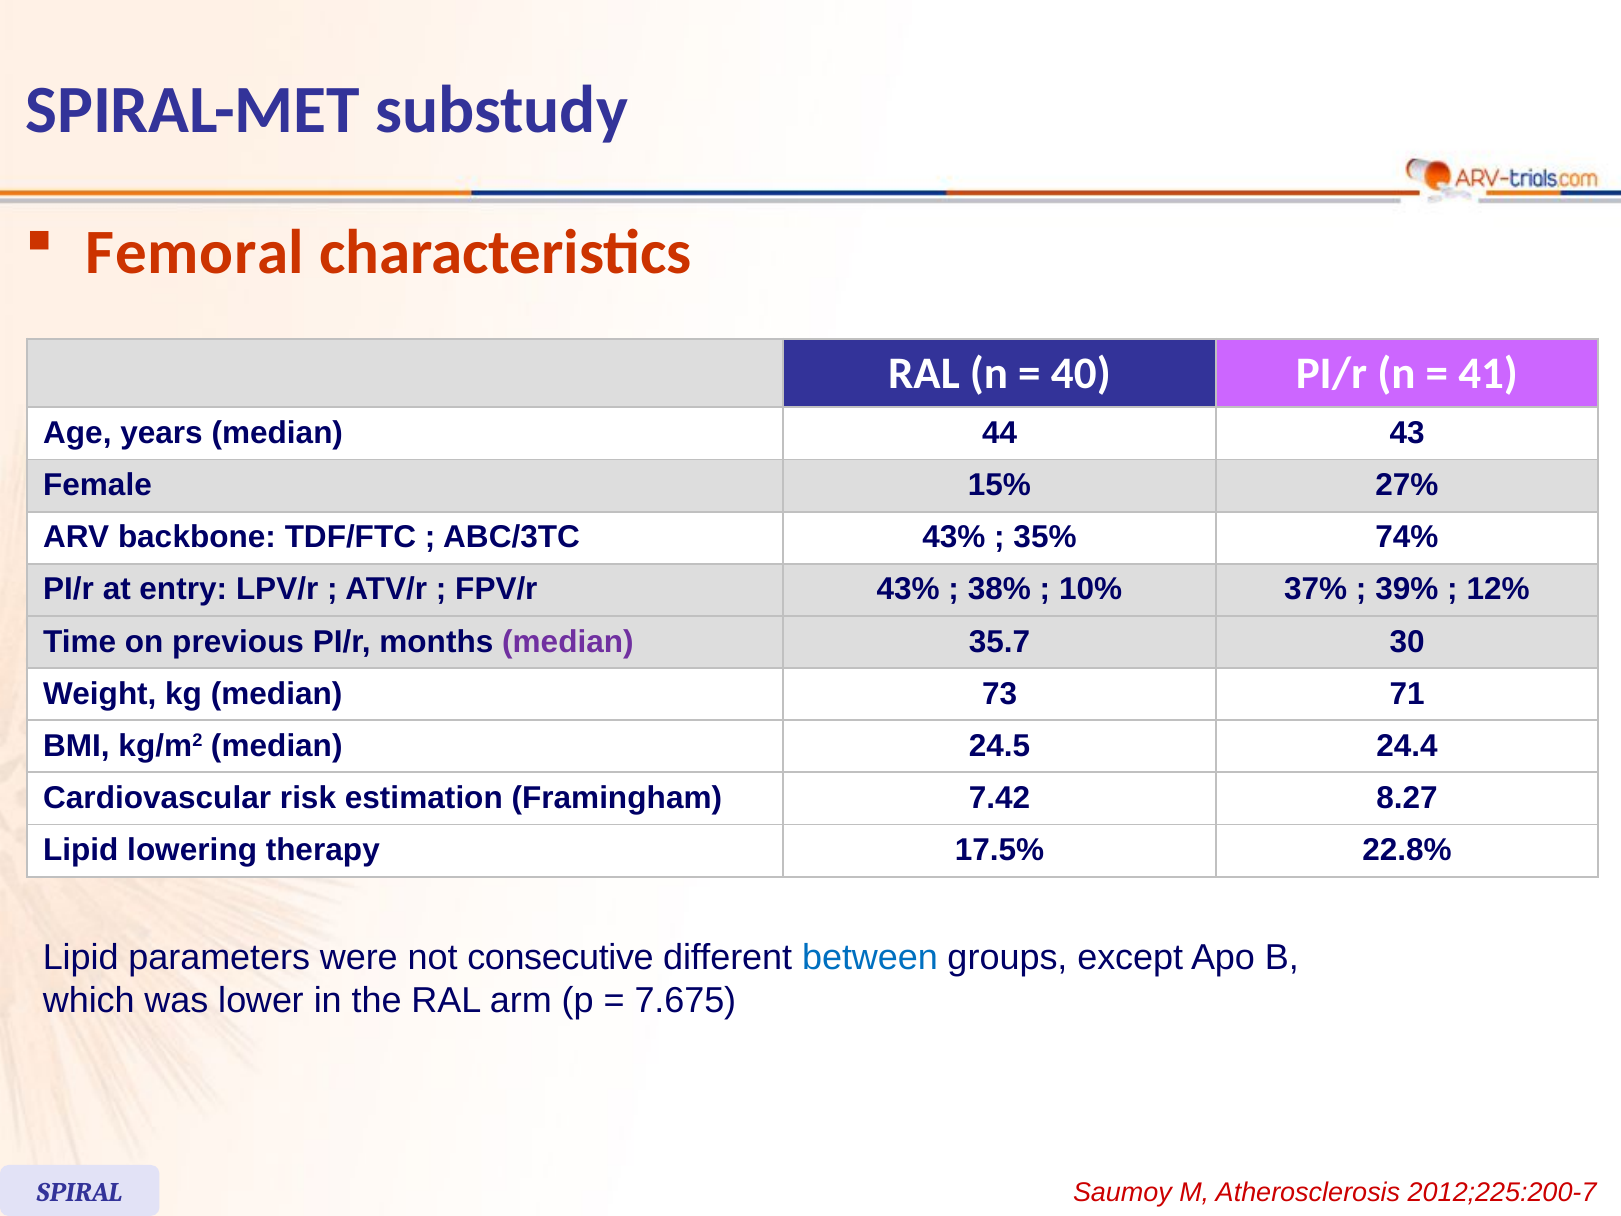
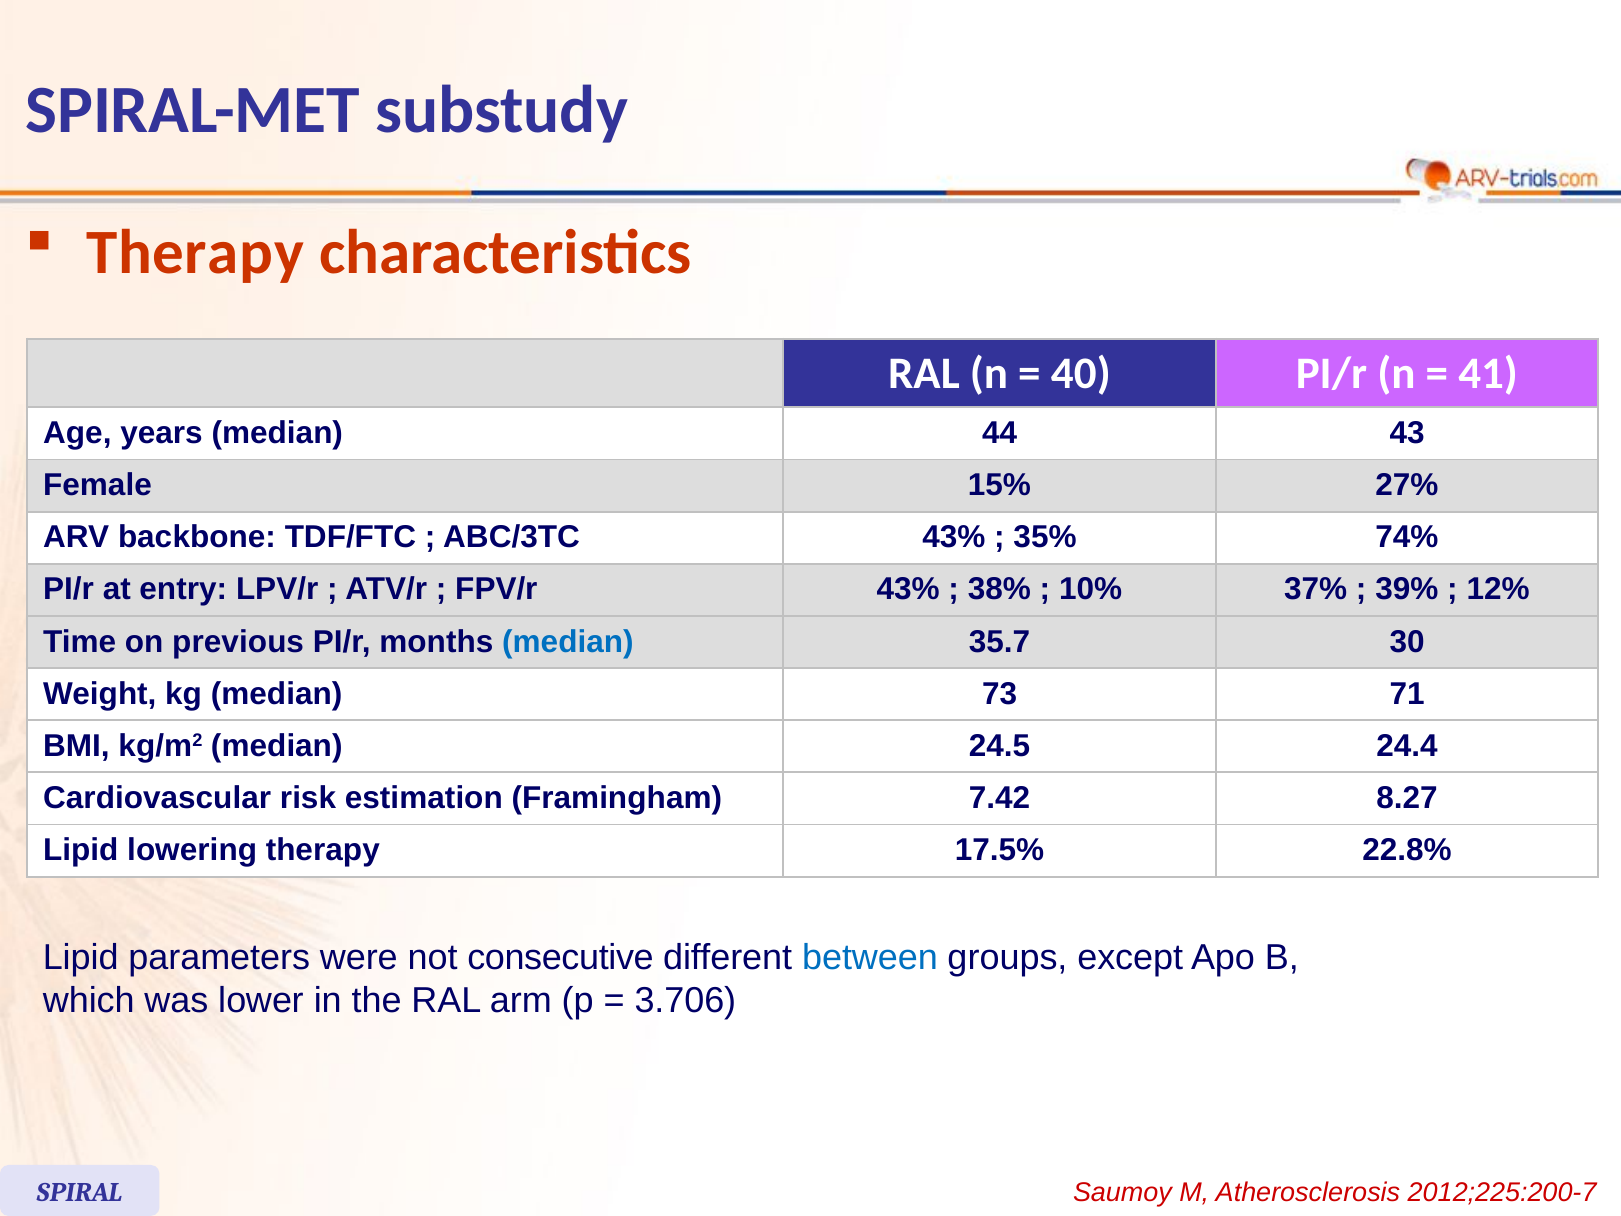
Femoral: Femoral -> Therapy (195, 253)
median colour: purple -> blue (568, 642)
7.675: 7.675 -> 3.706 (685, 1001)
